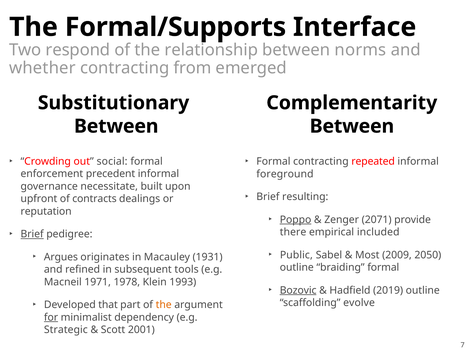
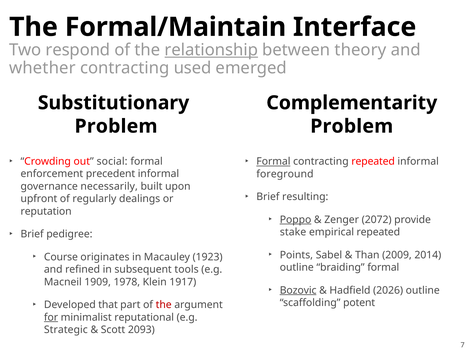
Formal/Supports: Formal/Supports -> Formal/Maintain (176, 27)
relationship underline: none -> present (211, 50)
norms: norms -> theory (360, 50)
from: from -> used (193, 68)
Between: Between -> Problem (116, 126)
Between: Between -> Problem (352, 126)
Formal underline: none -> present (273, 161)
necessitate: necessitate -> necessarily (109, 186)
contracts: contracts -> regularly (94, 199)
2071: 2071 -> 2072 (377, 220)
there: there -> stake (293, 232)
empirical included: included -> repeated (378, 232)
Brief underline: present -> none (32, 234)
Public: Public -> Points (296, 255)
Most: Most -> Than (367, 255)
2050: 2050 -> 2014 (428, 255)
Argues: Argues -> Course (61, 257)
1931: 1931 -> 1923 (208, 257)
1971: 1971 -> 1909 (98, 282)
1993: 1993 -> 1917 (183, 282)
2019: 2019 -> 2026 (388, 290)
evolve: evolve -> potent (359, 303)
the colour: orange -> red (164, 305)
dependency: dependency -> reputational (144, 317)
2001: 2001 -> 2093 (141, 330)
